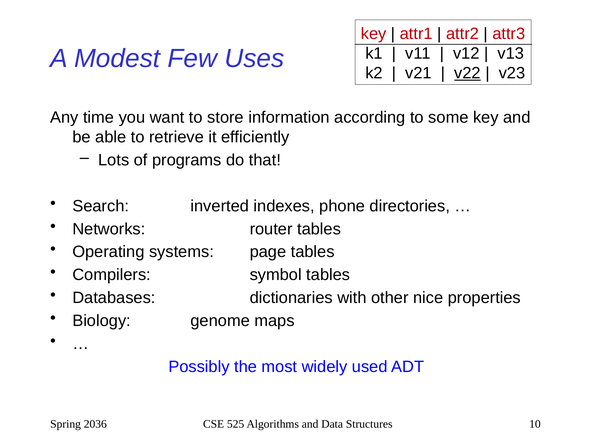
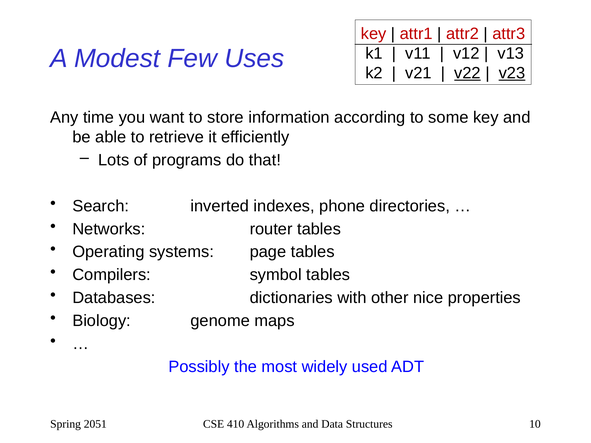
v23 underline: none -> present (512, 73)
2036: 2036 -> 2051 (95, 424)
525: 525 -> 410 (236, 424)
